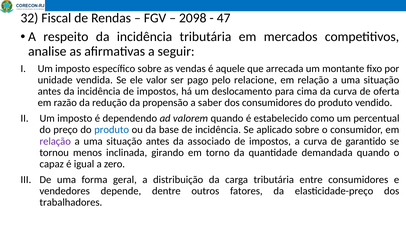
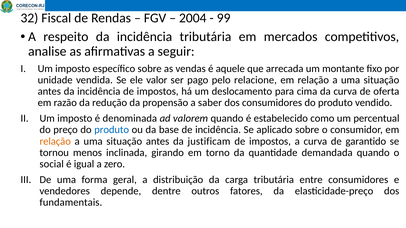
2098: 2098 -> 2004 (193, 18)
47: 47 -> 99 (224, 18)
dependendo: dependendo -> denominada (130, 119)
relação colour: purple -> orange (55, 141)
associado: associado -> justificam (209, 141)
capaz: capaz -> social (52, 164)
trabalhadores: trabalhadores -> fundamentais (71, 203)
